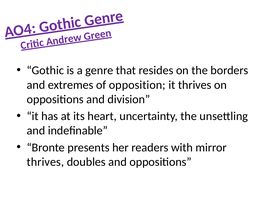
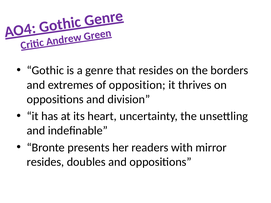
thrives: thrives -> resides (45, 162)
